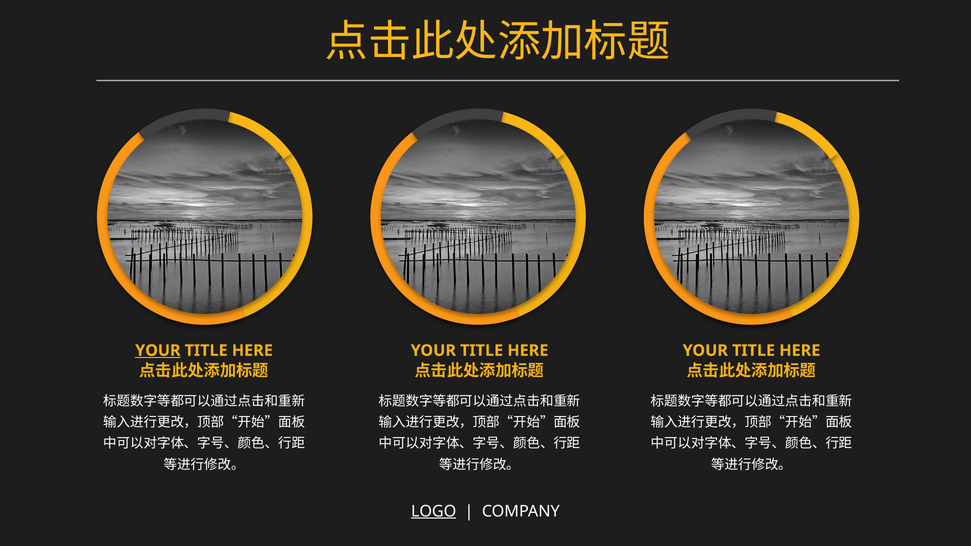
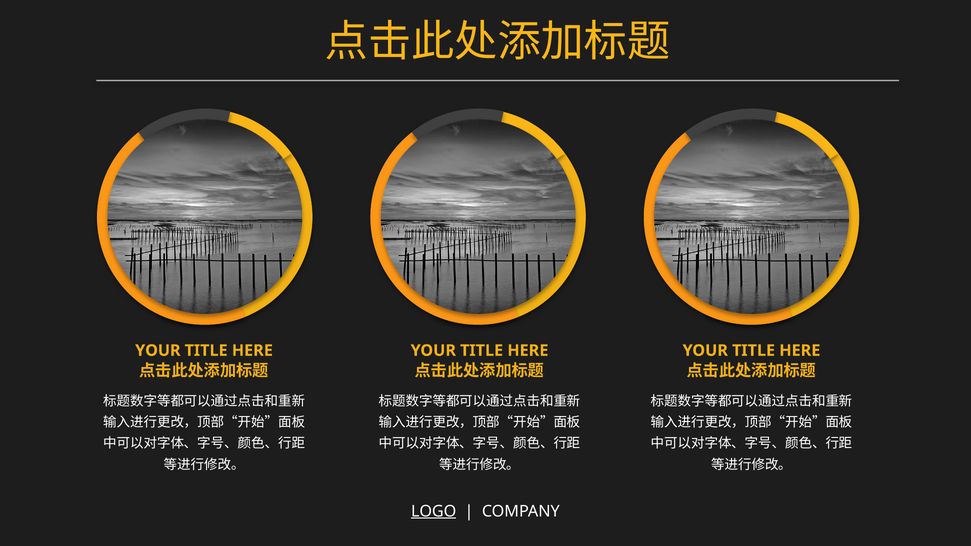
YOUR underline: present -> none (158, 351)
